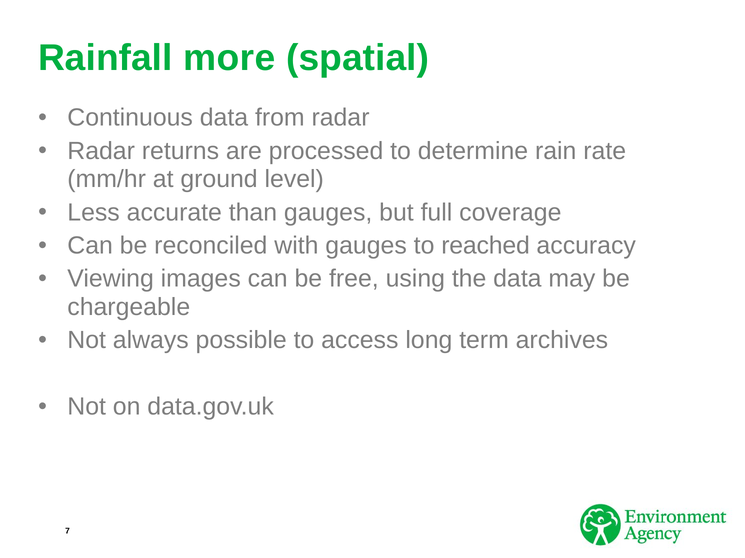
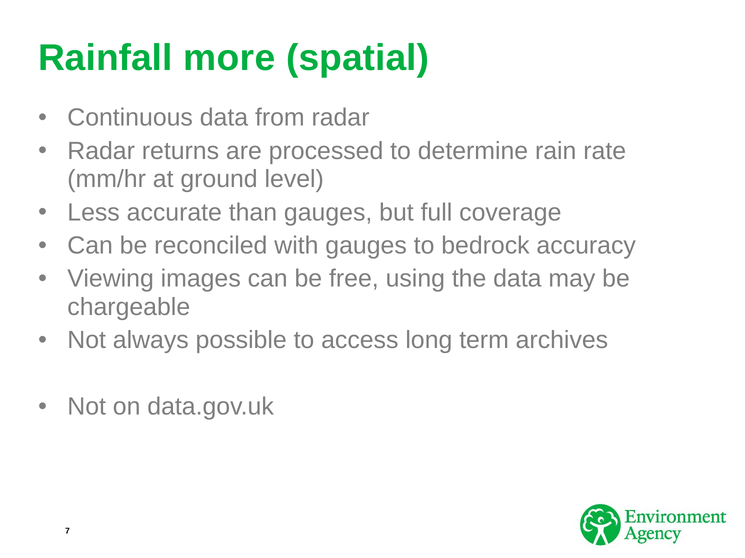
reached: reached -> bedrock (485, 246)
